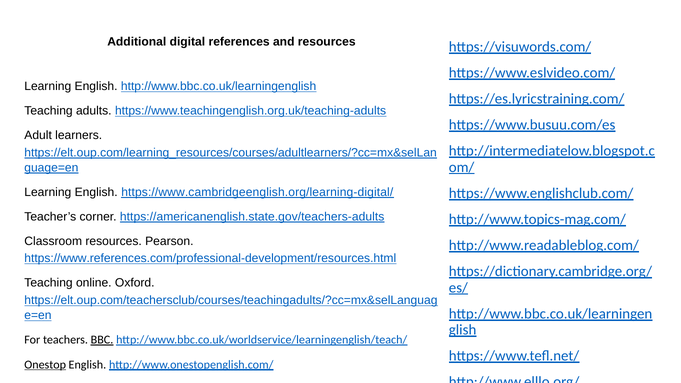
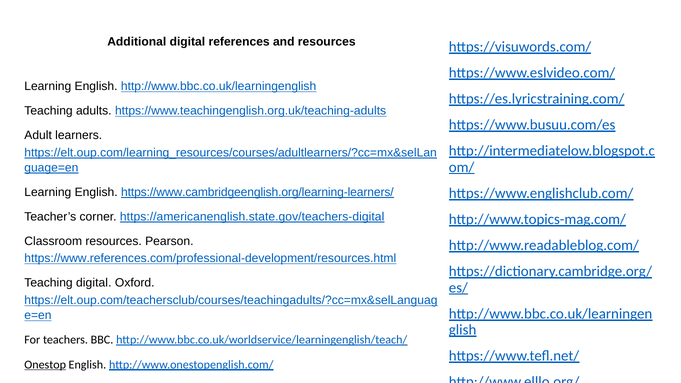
https://www.cambridgeenglish.org/learning-digital/: https://www.cambridgeenglish.org/learning-digital/ -> https://www.cambridgeenglish.org/learning-learners/ (257, 192)
https://americanenglish.state.gov/teachers-adults: https://americanenglish.state.gov/teachers-adults -> https://americanenglish.state.gov/teachers-digital (252, 217)
Teaching online: online -> digital (94, 283)
BBC underline: present -> none (102, 340)
